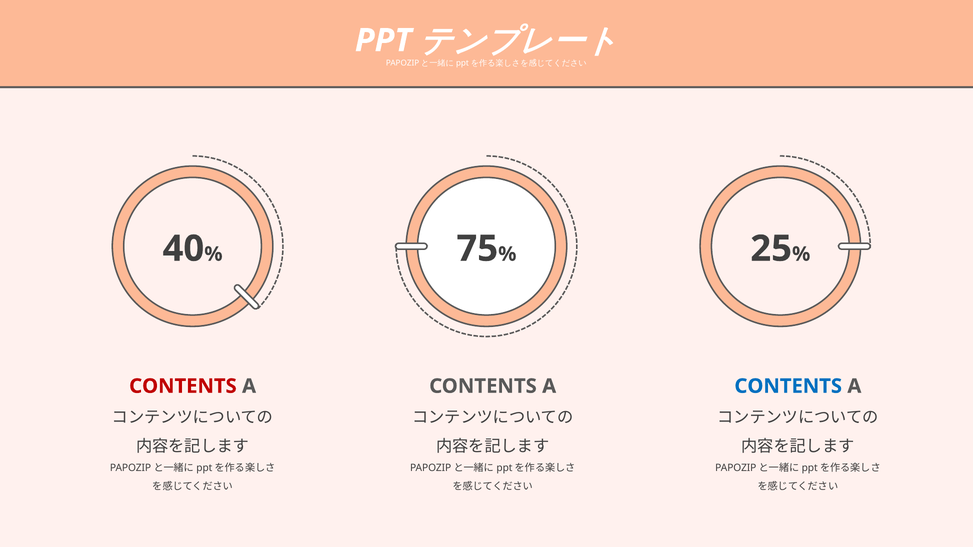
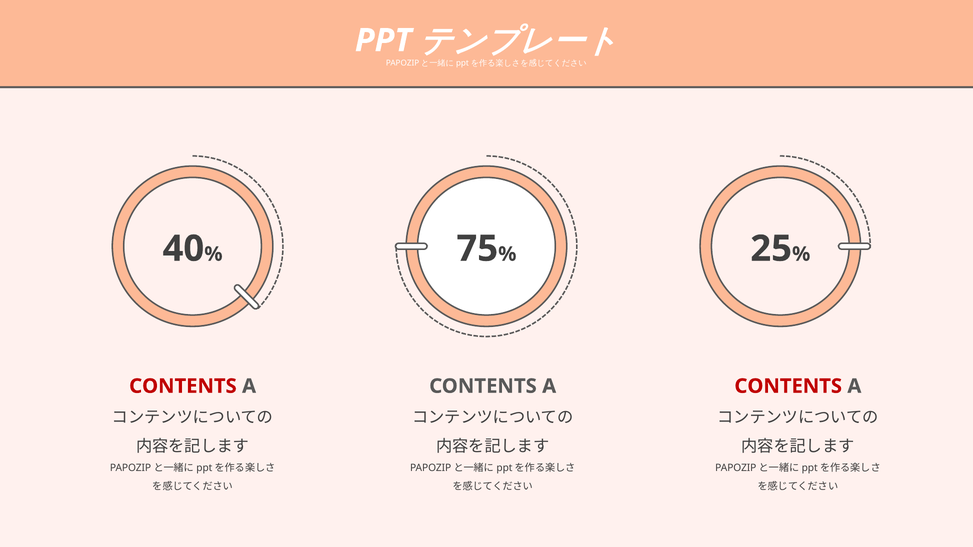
CONTENTS colour: blue -> red (788, 386)
